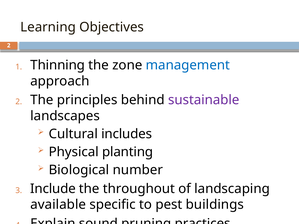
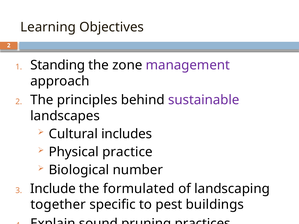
Thinning: Thinning -> Standing (58, 65)
management colour: blue -> purple (188, 65)
planting: planting -> practice (127, 152)
throughout: throughout -> formulated (139, 189)
available: available -> together (58, 205)
